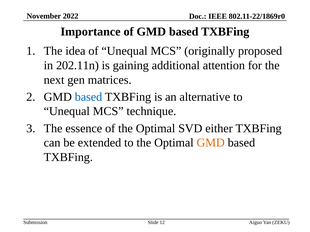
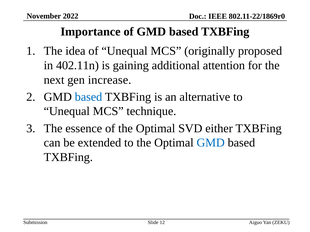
202.11n: 202.11n -> 402.11n (77, 66)
matrices: matrices -> increase (110, 80)
GMD colour: orange -> blue (211, 143)
